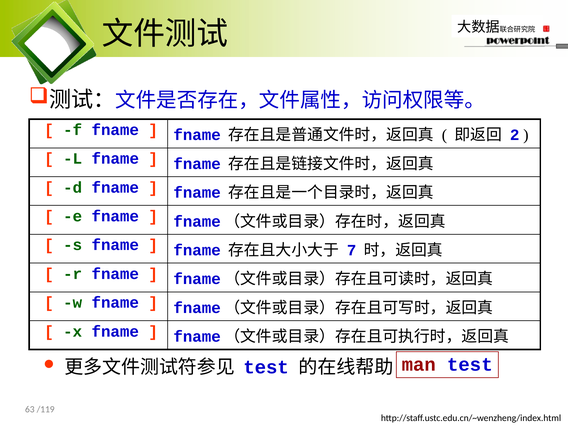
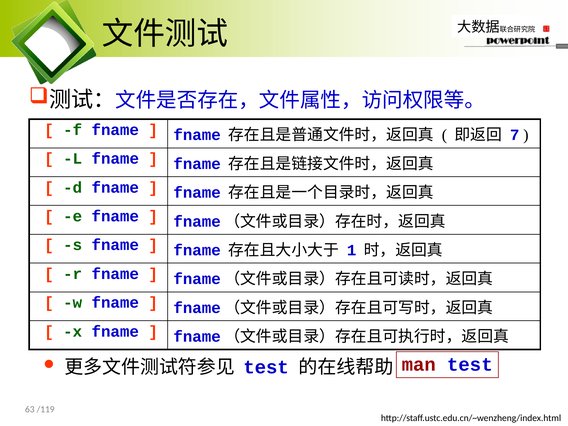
2: 2 -> 7 (515, 135)
7: 7 -> 1 (352, 250)
